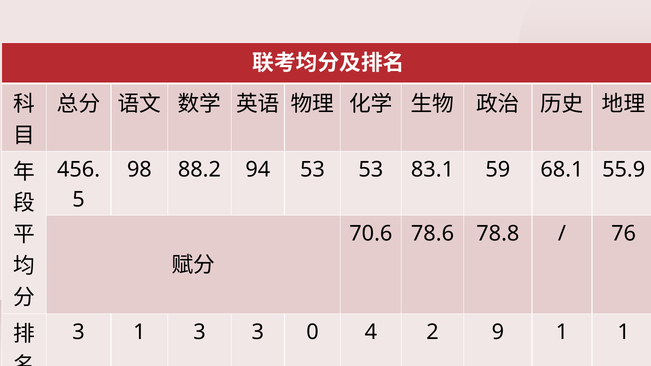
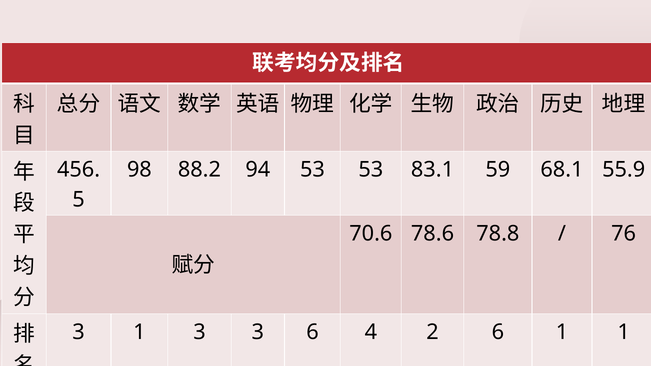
3 0: 0 -> 6 (312, 332)
2 9: 9 -> 6 (498, 332)
